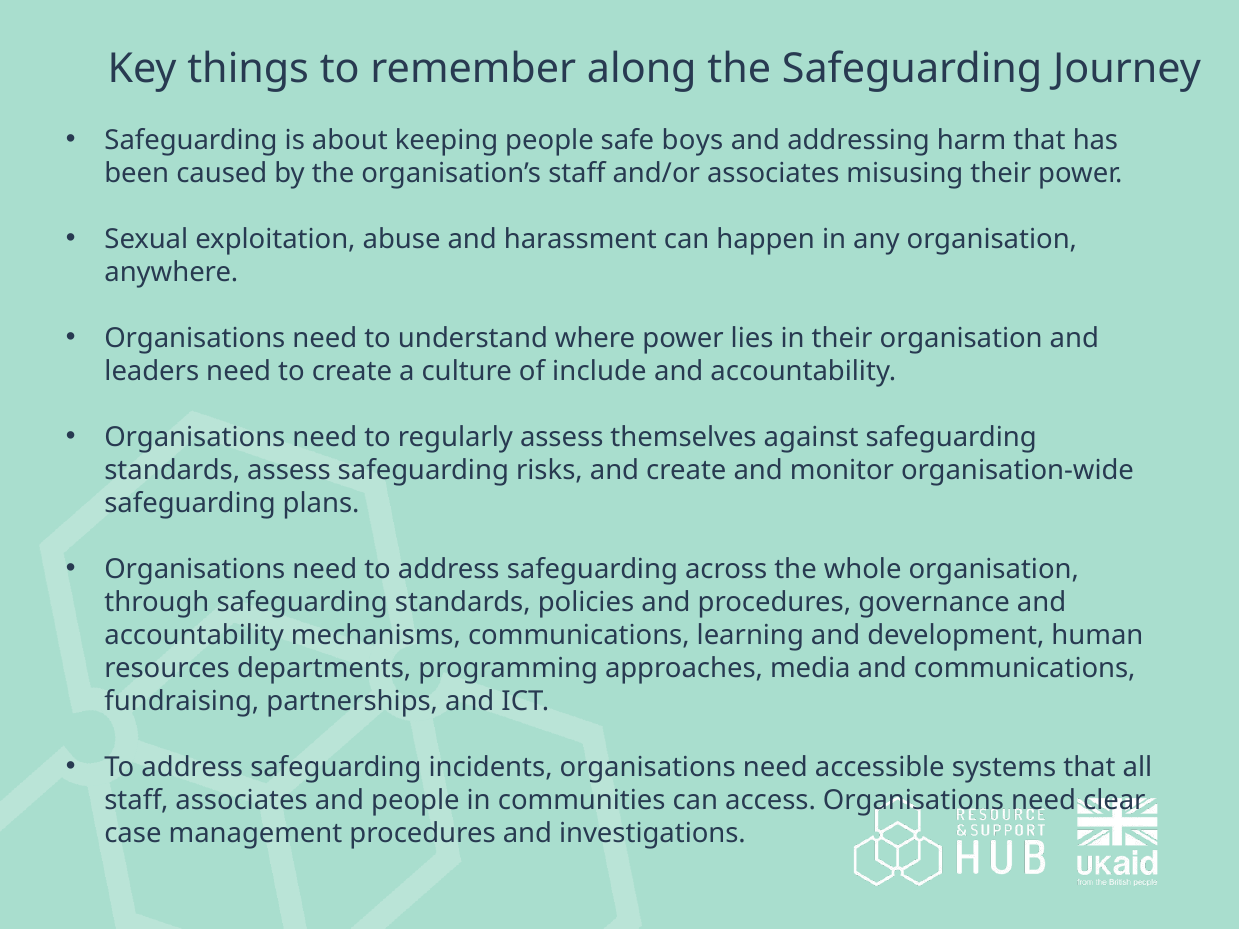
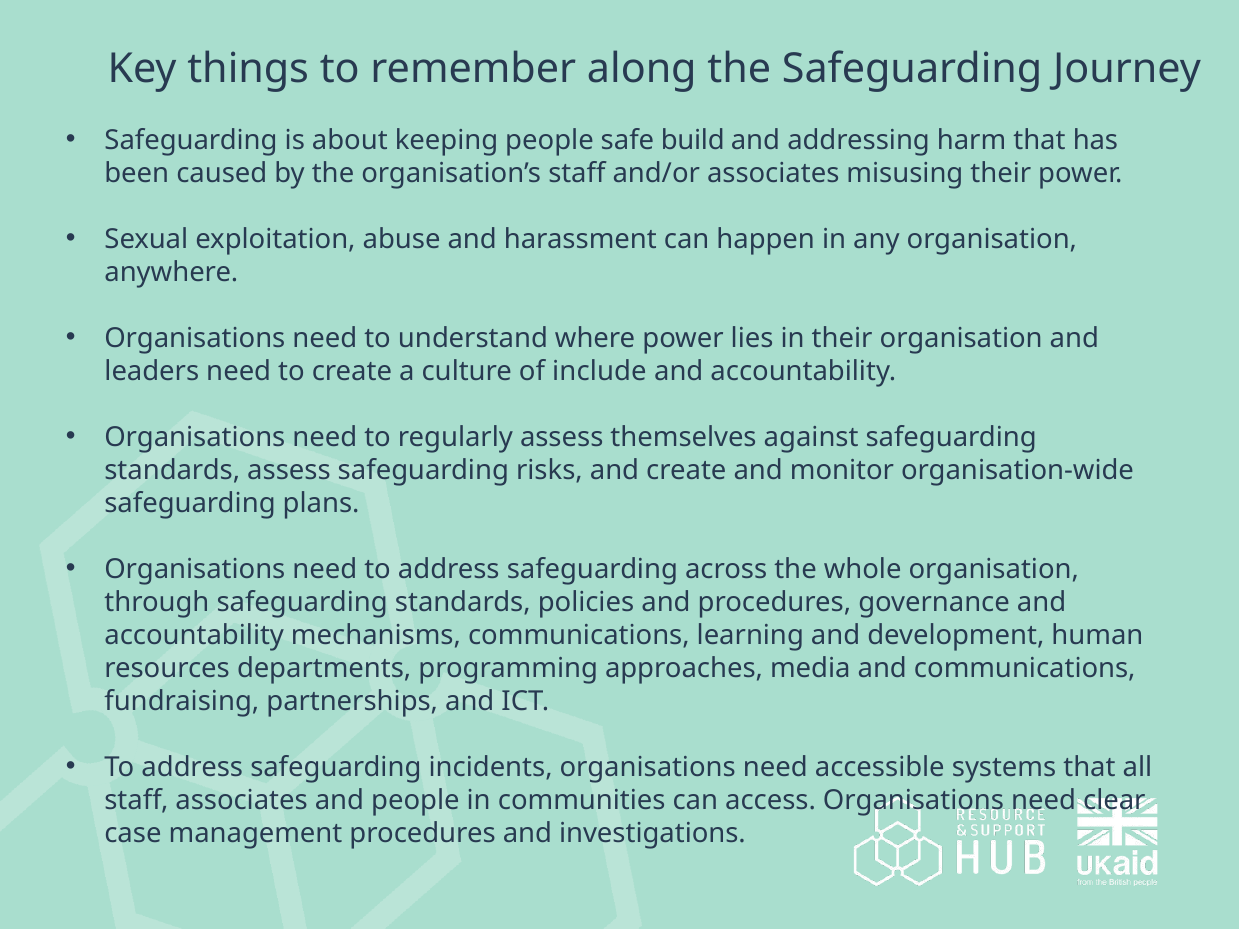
boys: boys -> build (693, 140)
